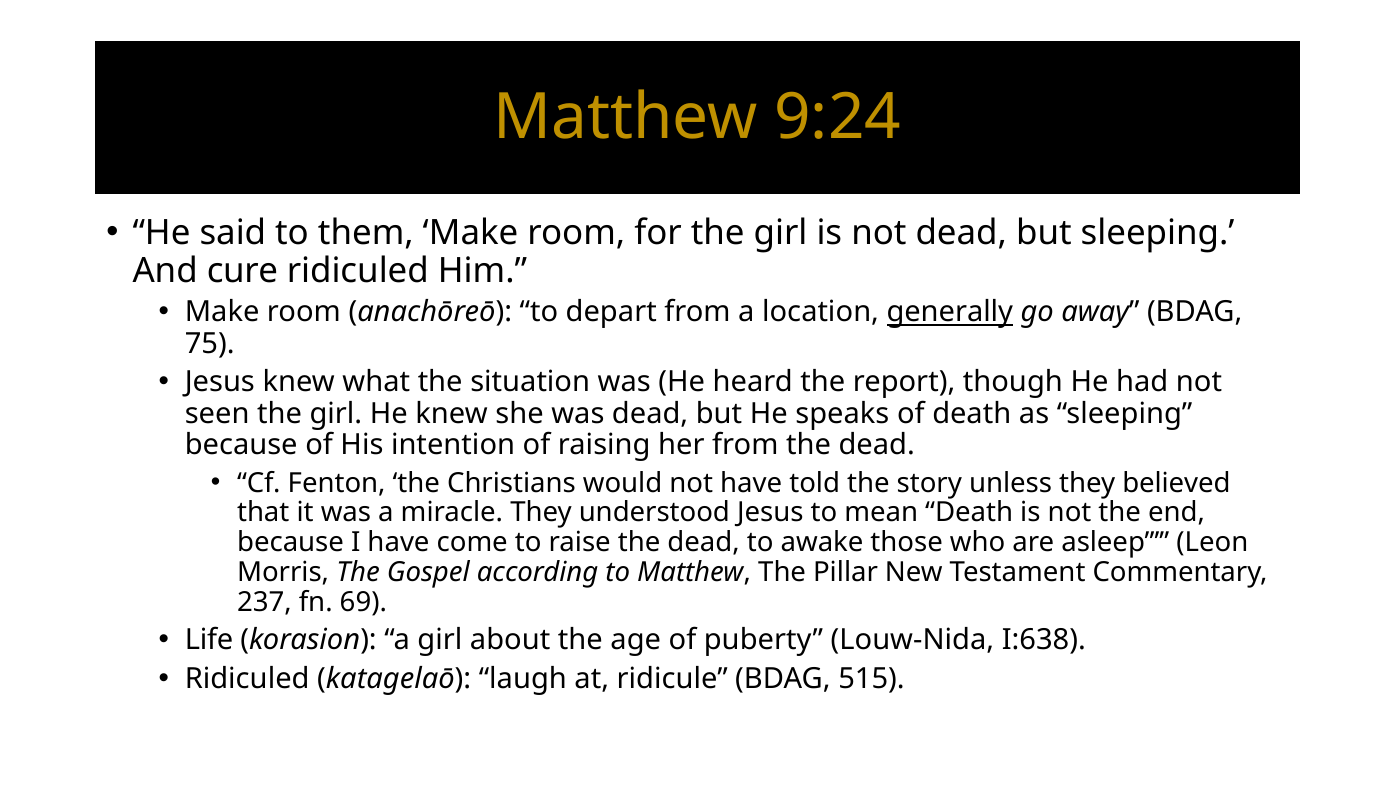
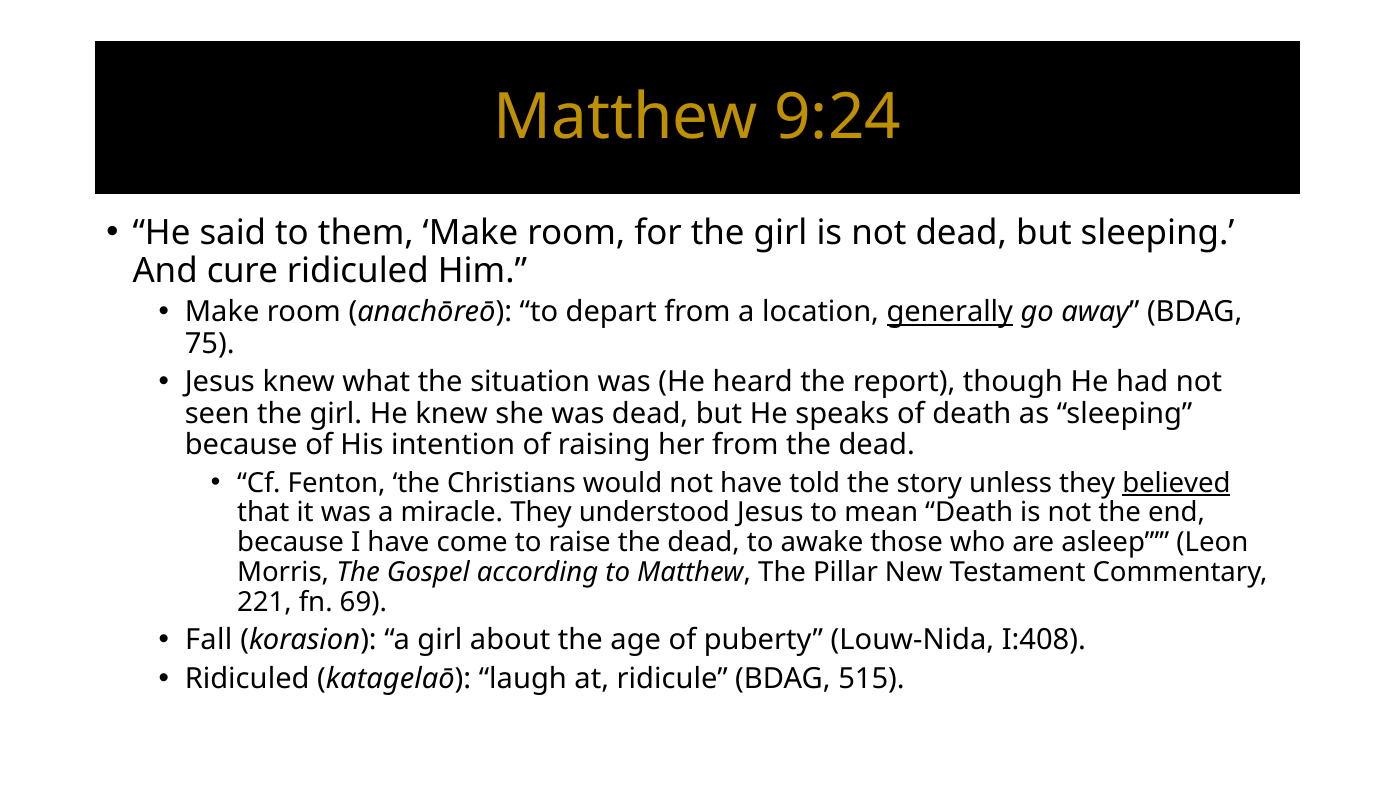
believed underline: none -> present (1176, 483)
237: 237 -> 221 (264, 602)
Life: Life -> Fall (209, 640)
I:638: I:638 -> I:408 (1044, 640)
